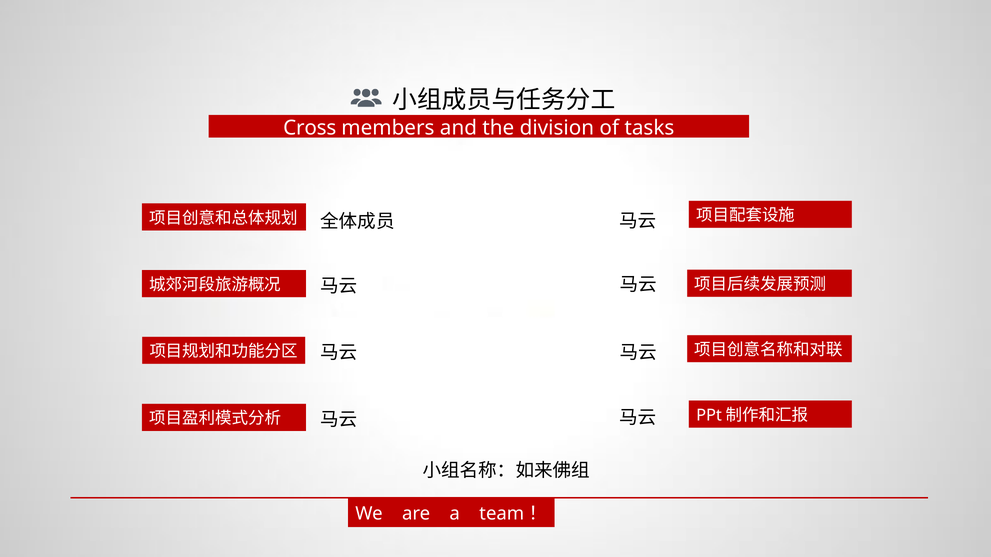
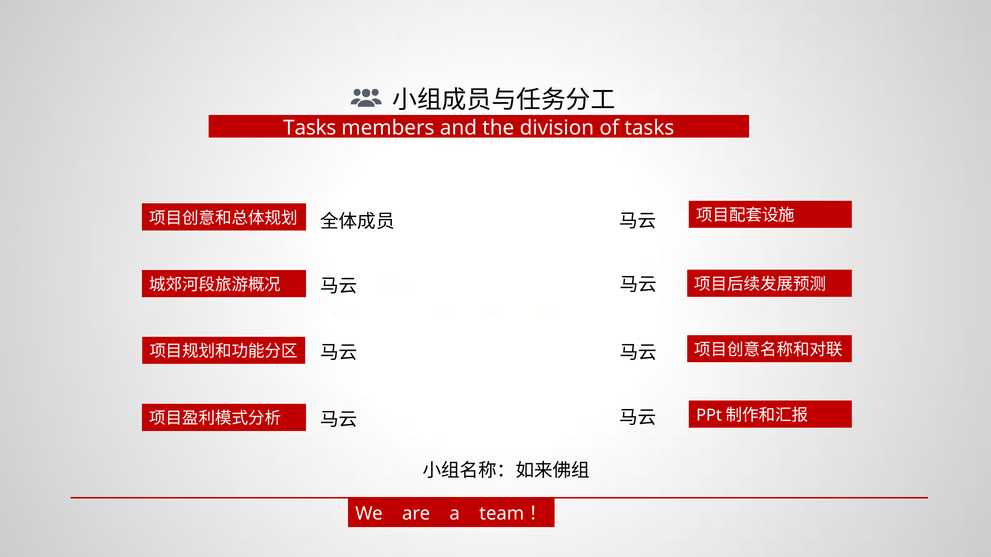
Cross: Cross -> Tasks (310, 128)
